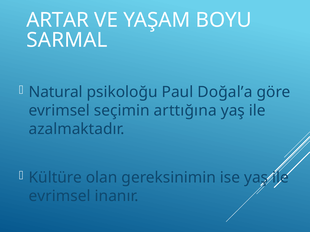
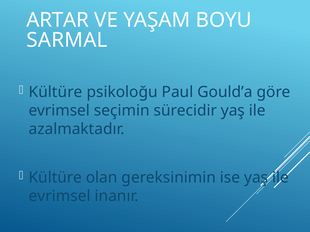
Natural: Natural -> Kültüre (56, 92)
Doğal’a: Doğal’a -> Gould’a (225, 92)
arttığına: arttığına -> sürecidir (185, 111)
